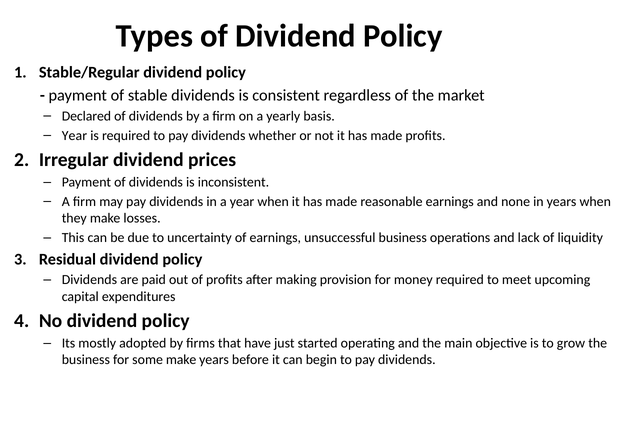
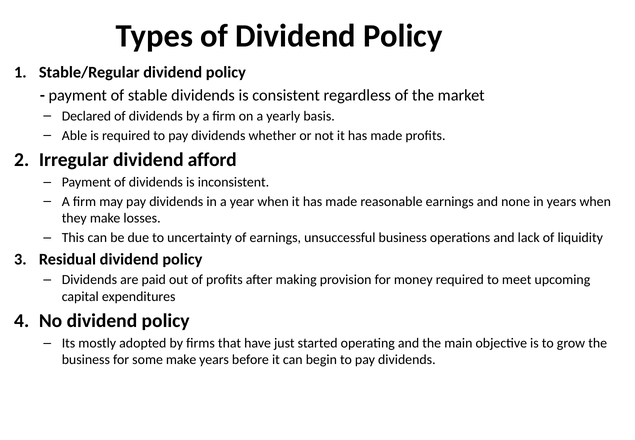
Year: Year -> Able (74, 135)
prices: prices -> afford (212, 160)
